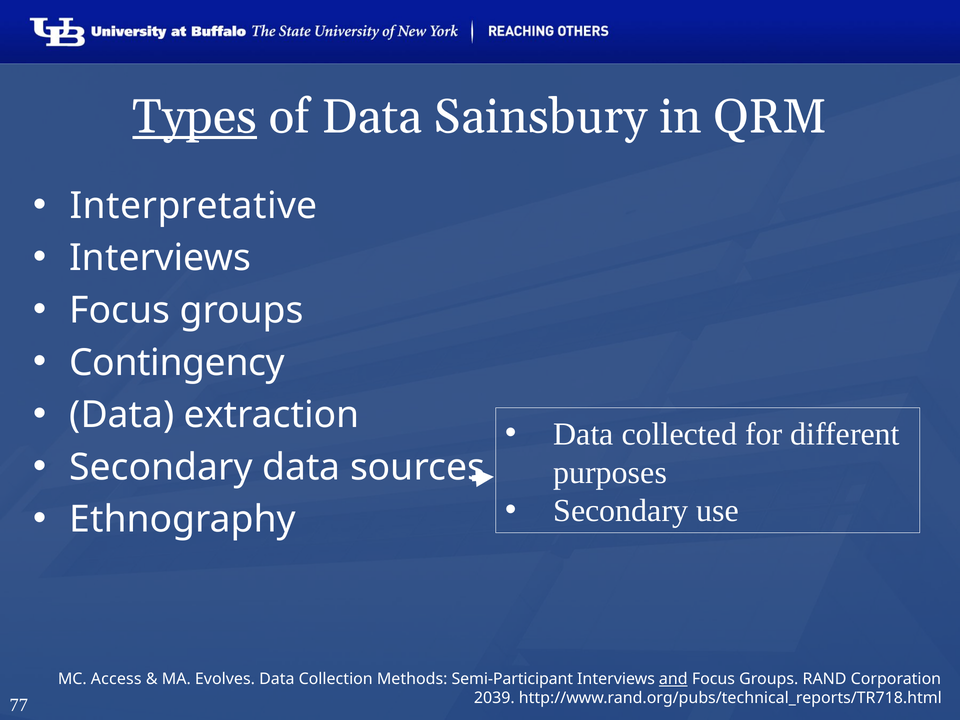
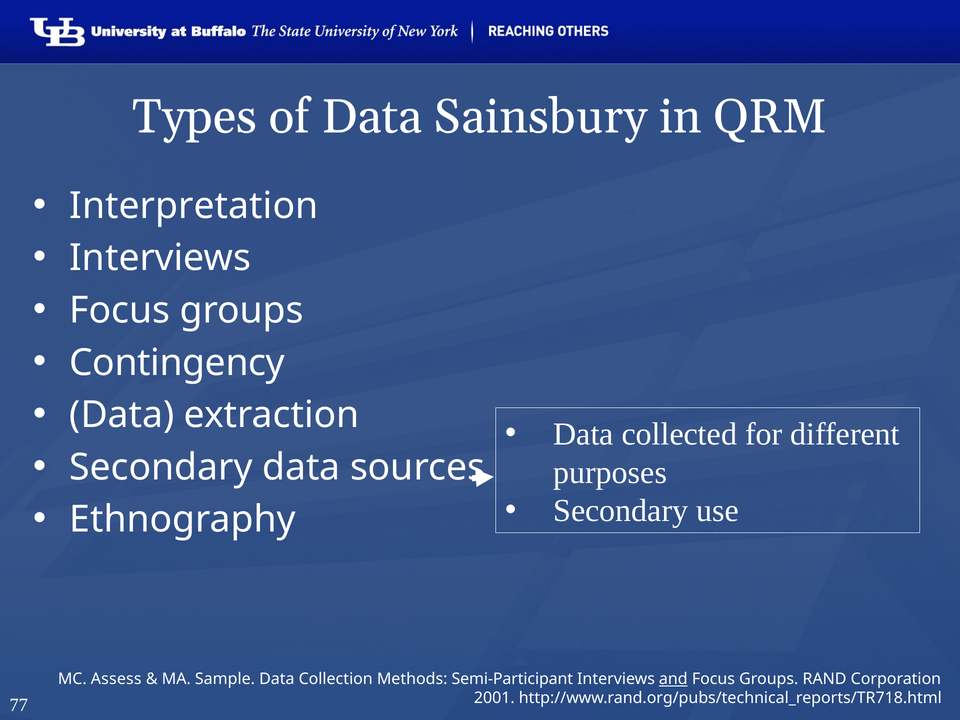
Types underline: present -> none (195, 117)
Interpretative: Interpretative -> Interpretation (194, 206)
Access: Access -> Assess (116, 679)
Evolves: Evolves -> Sample (225, 679)
2039: 2039 -> 2001 (494, 698)
